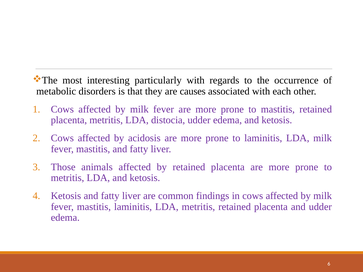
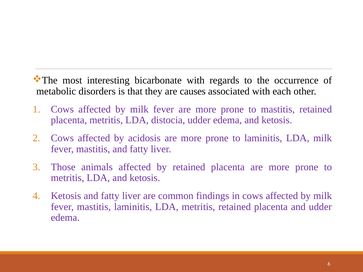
particularly: particularly -> bicarbonate (158, 80)
